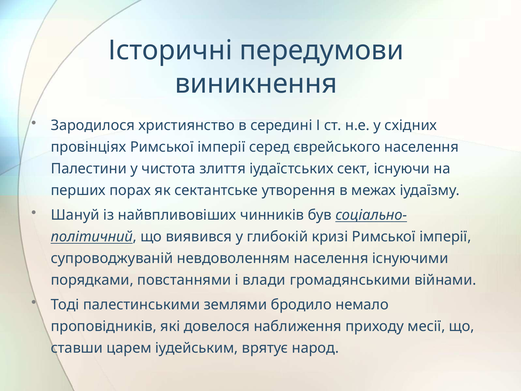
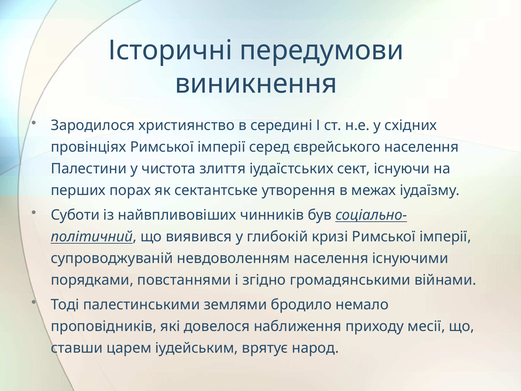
Шануй: Шануй -> Суботи (75, 215)
влади: влади -> згідно (264, 280)
